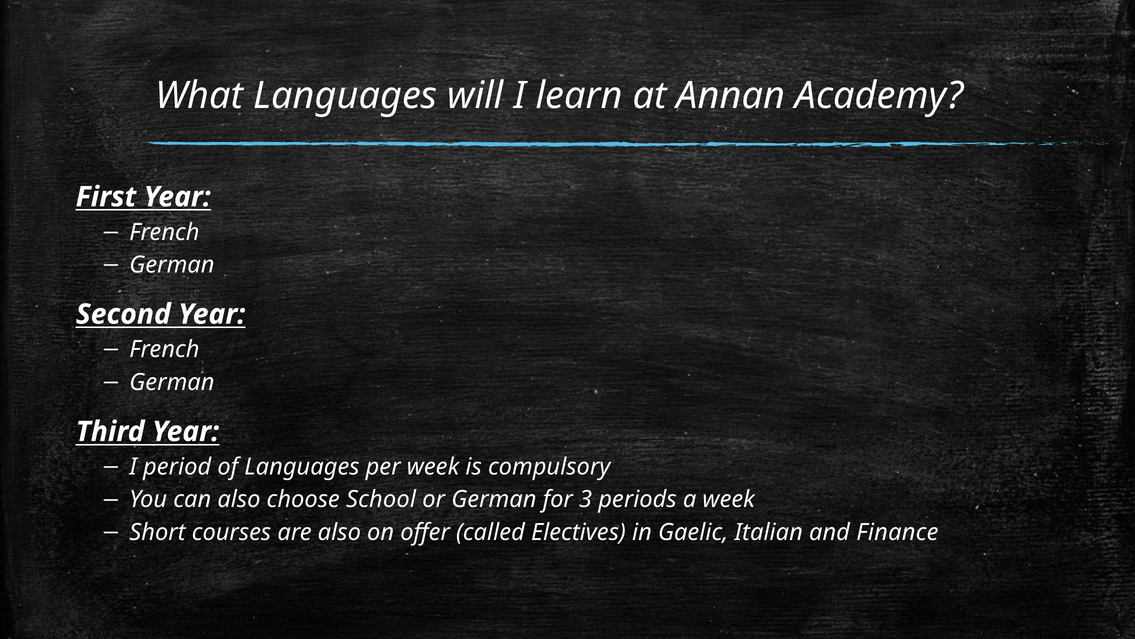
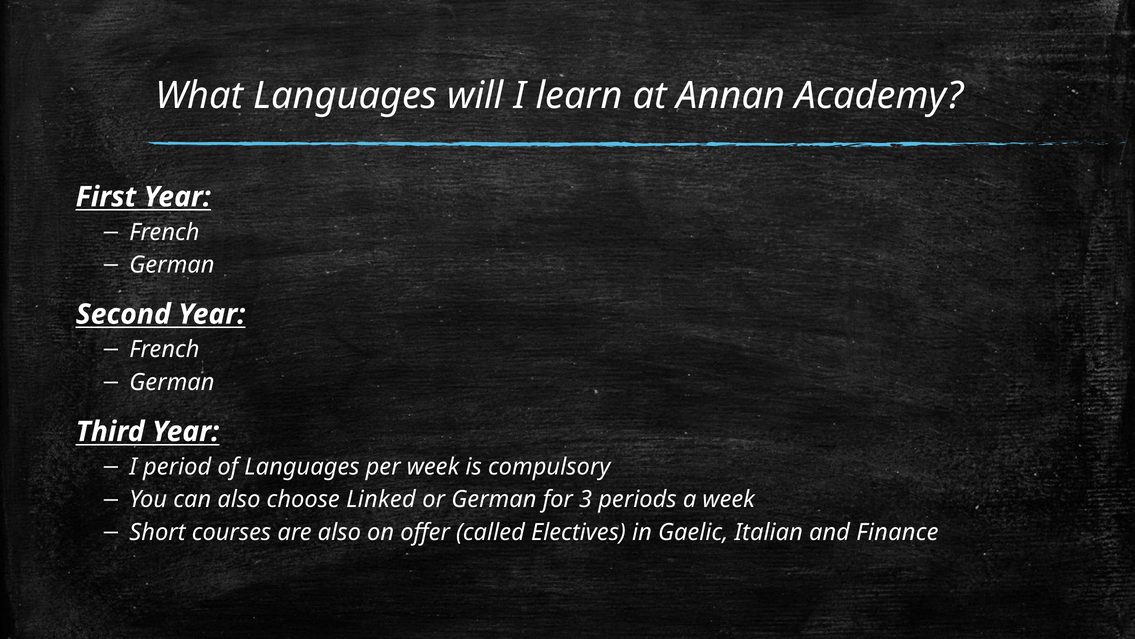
School: School -> Linked (381, 499)
